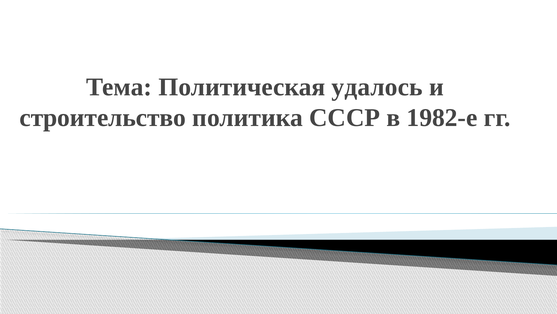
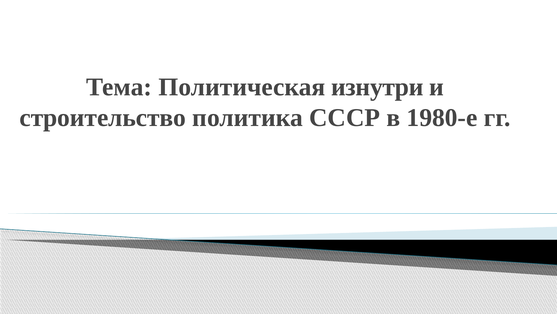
удалось: удалось -> изнутри (377, 87)
1982-е: 1982-е -> 1980-е (442, 117)
